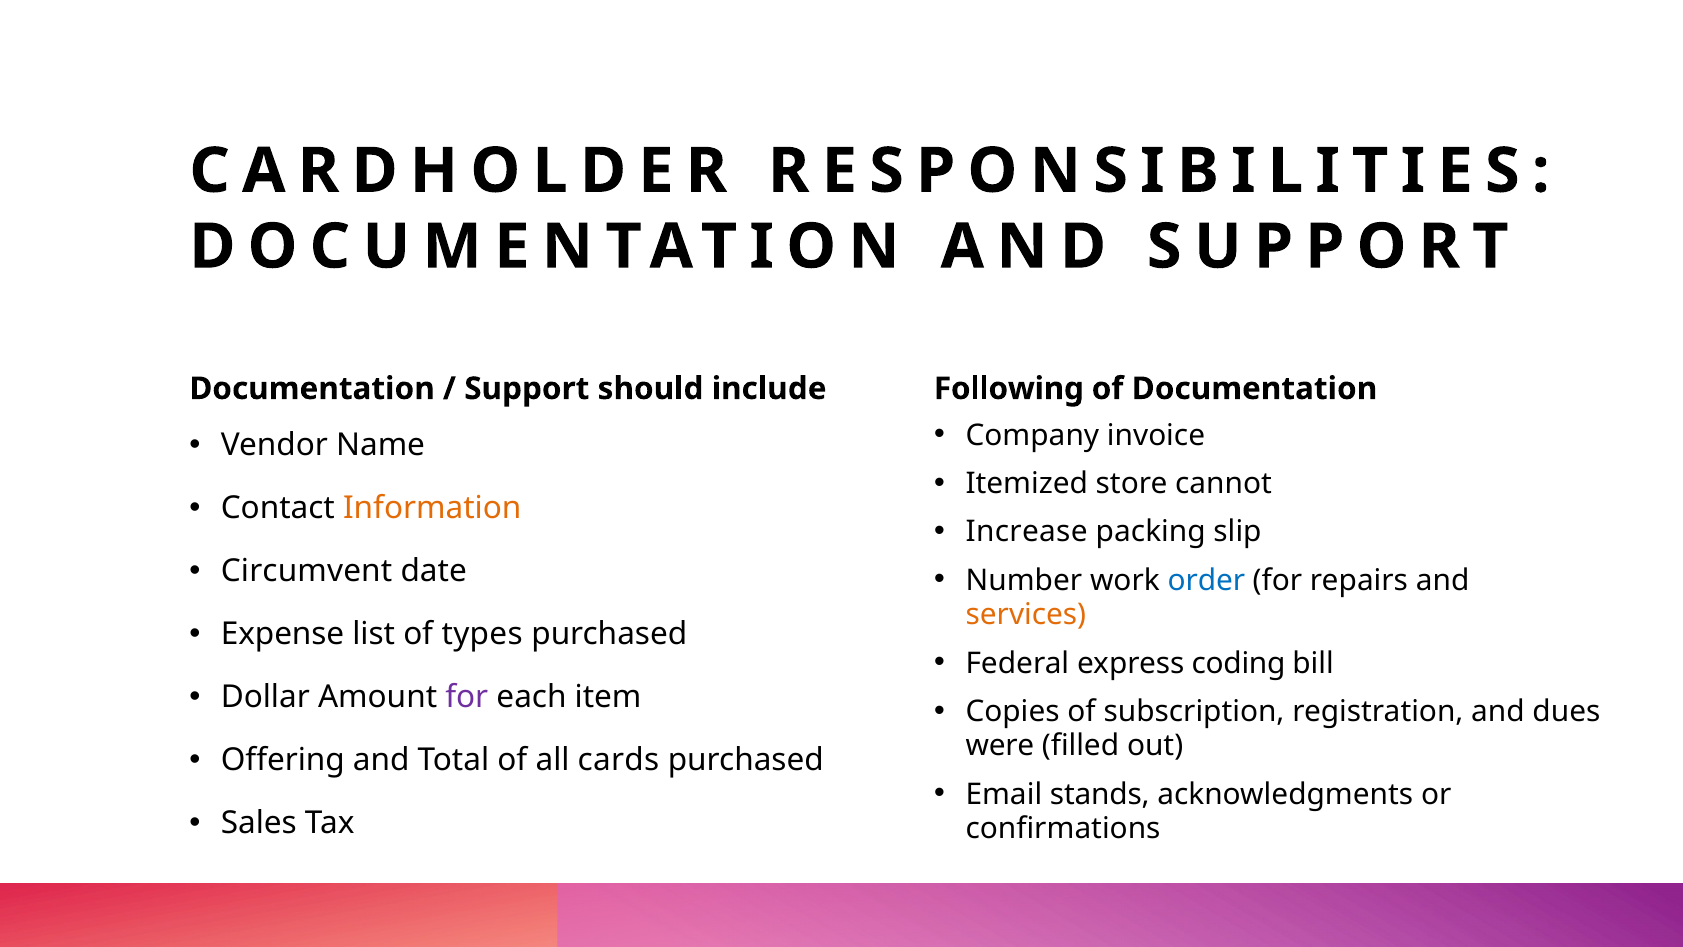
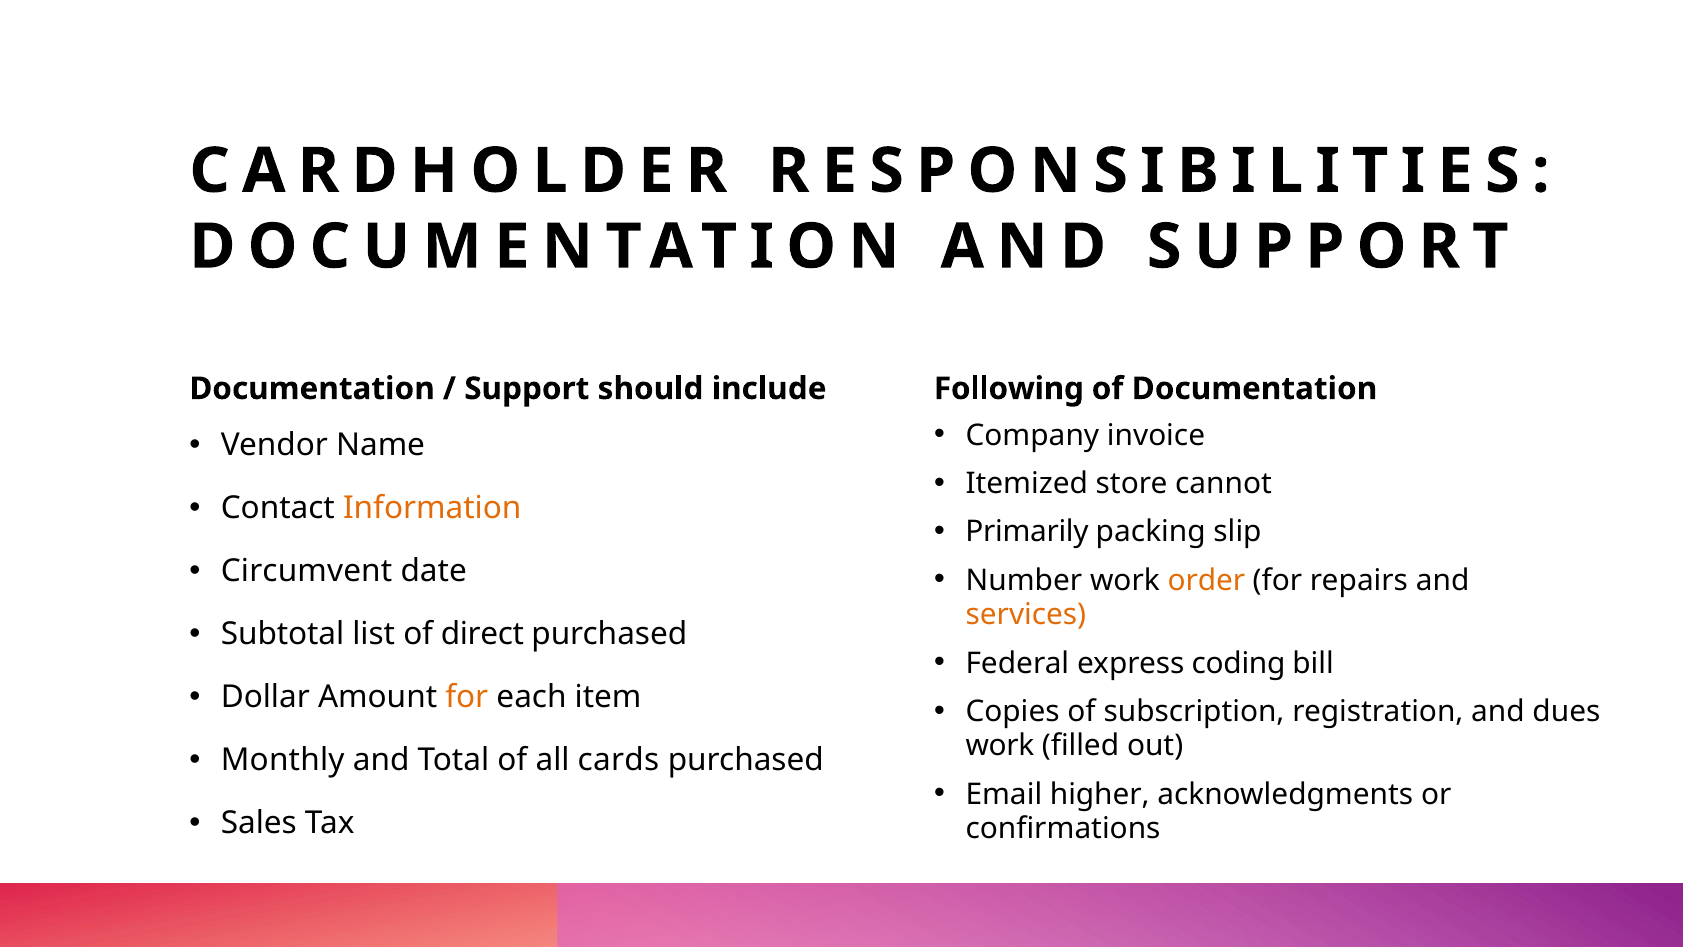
Increase: Increase -> Primarily (1027, 532)
order colour: blue -> orange (1206, 580)
Expense: Expense -> Subtotal (283, 634)
types: types -> direct (482, 634)
for colour: purple -> orange (467, 697)
were: were -> work (1000, 746)
Offering: Offering -> Monthly (283, 760)
stands: stands -> higher (1100, 794)
